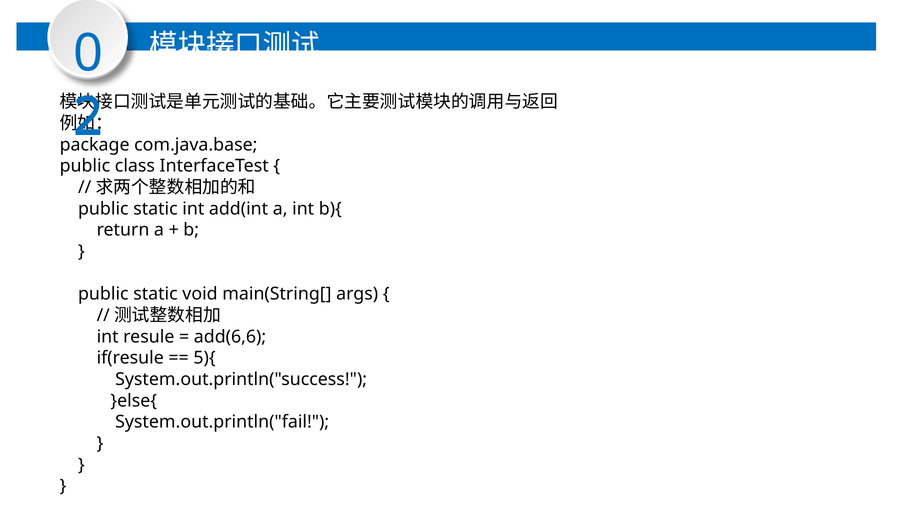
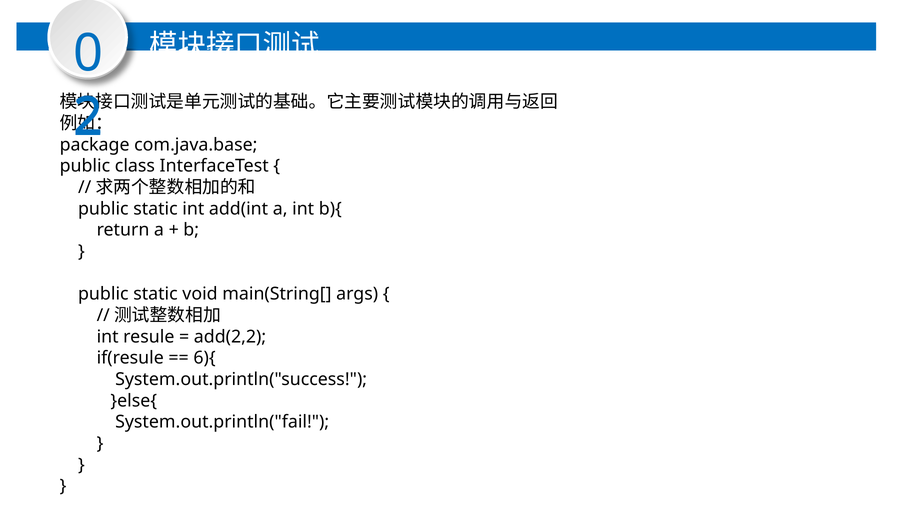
add(6,6: add(6,6 -> add(2,2 (230, 336)
5){: 5){ -> 6){ (205, 358)
